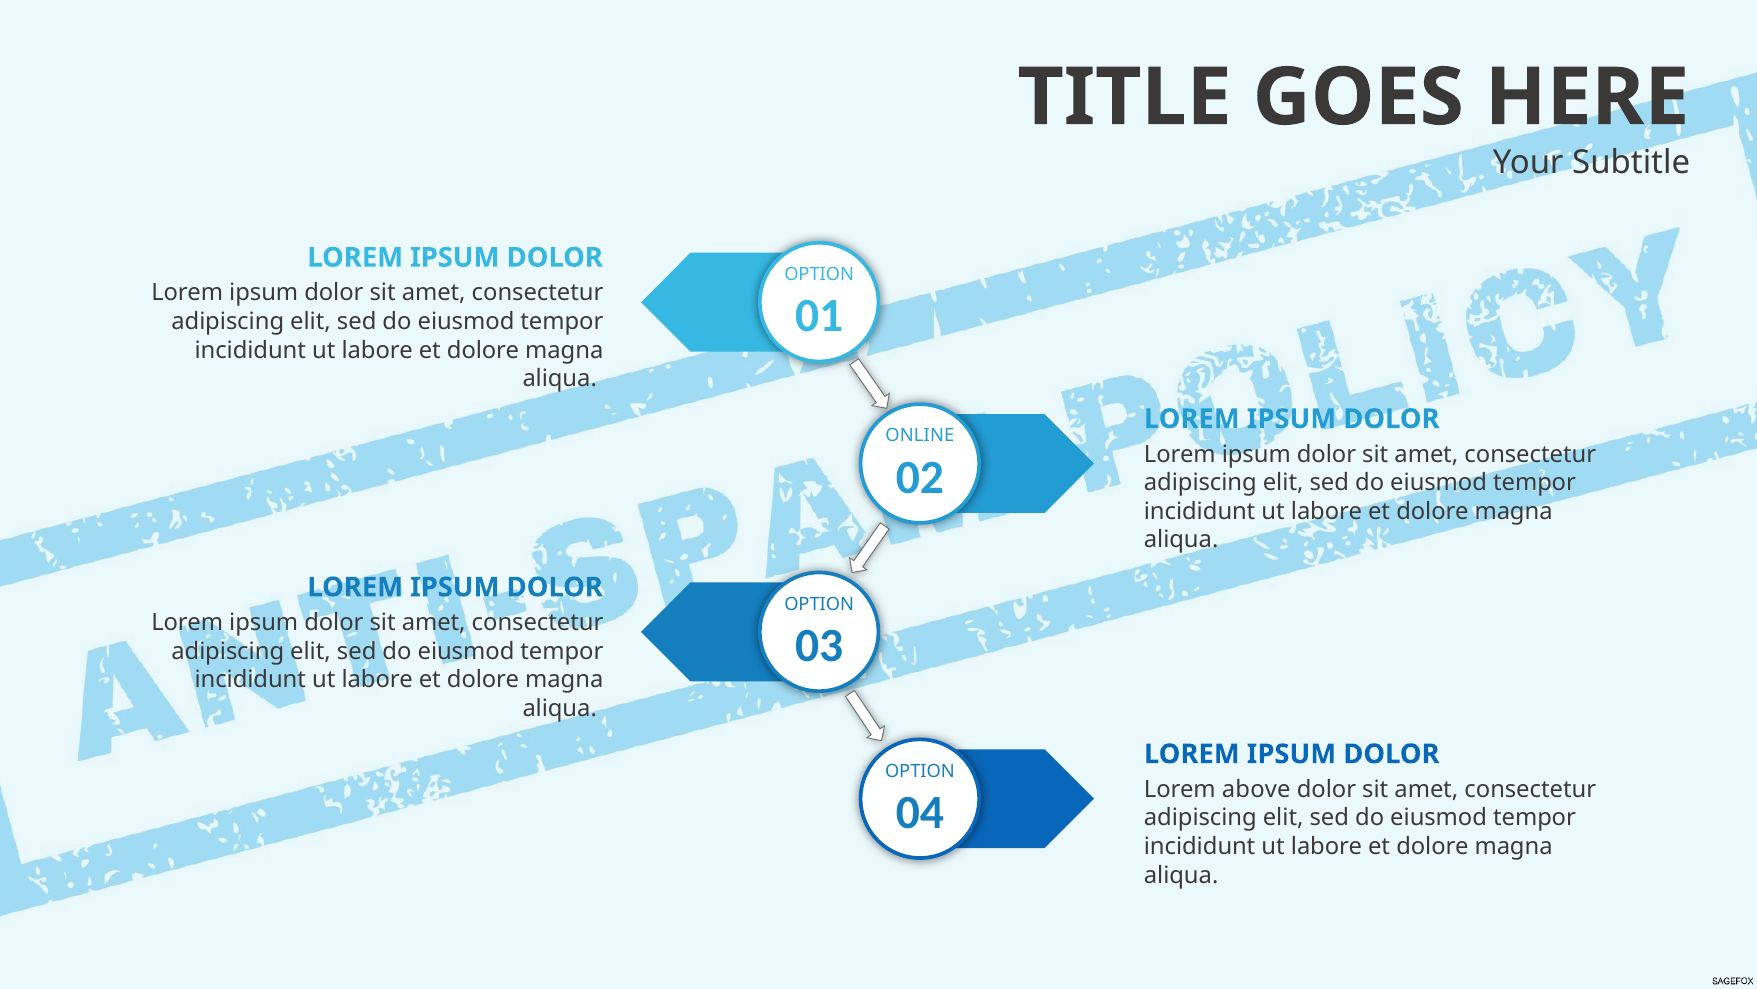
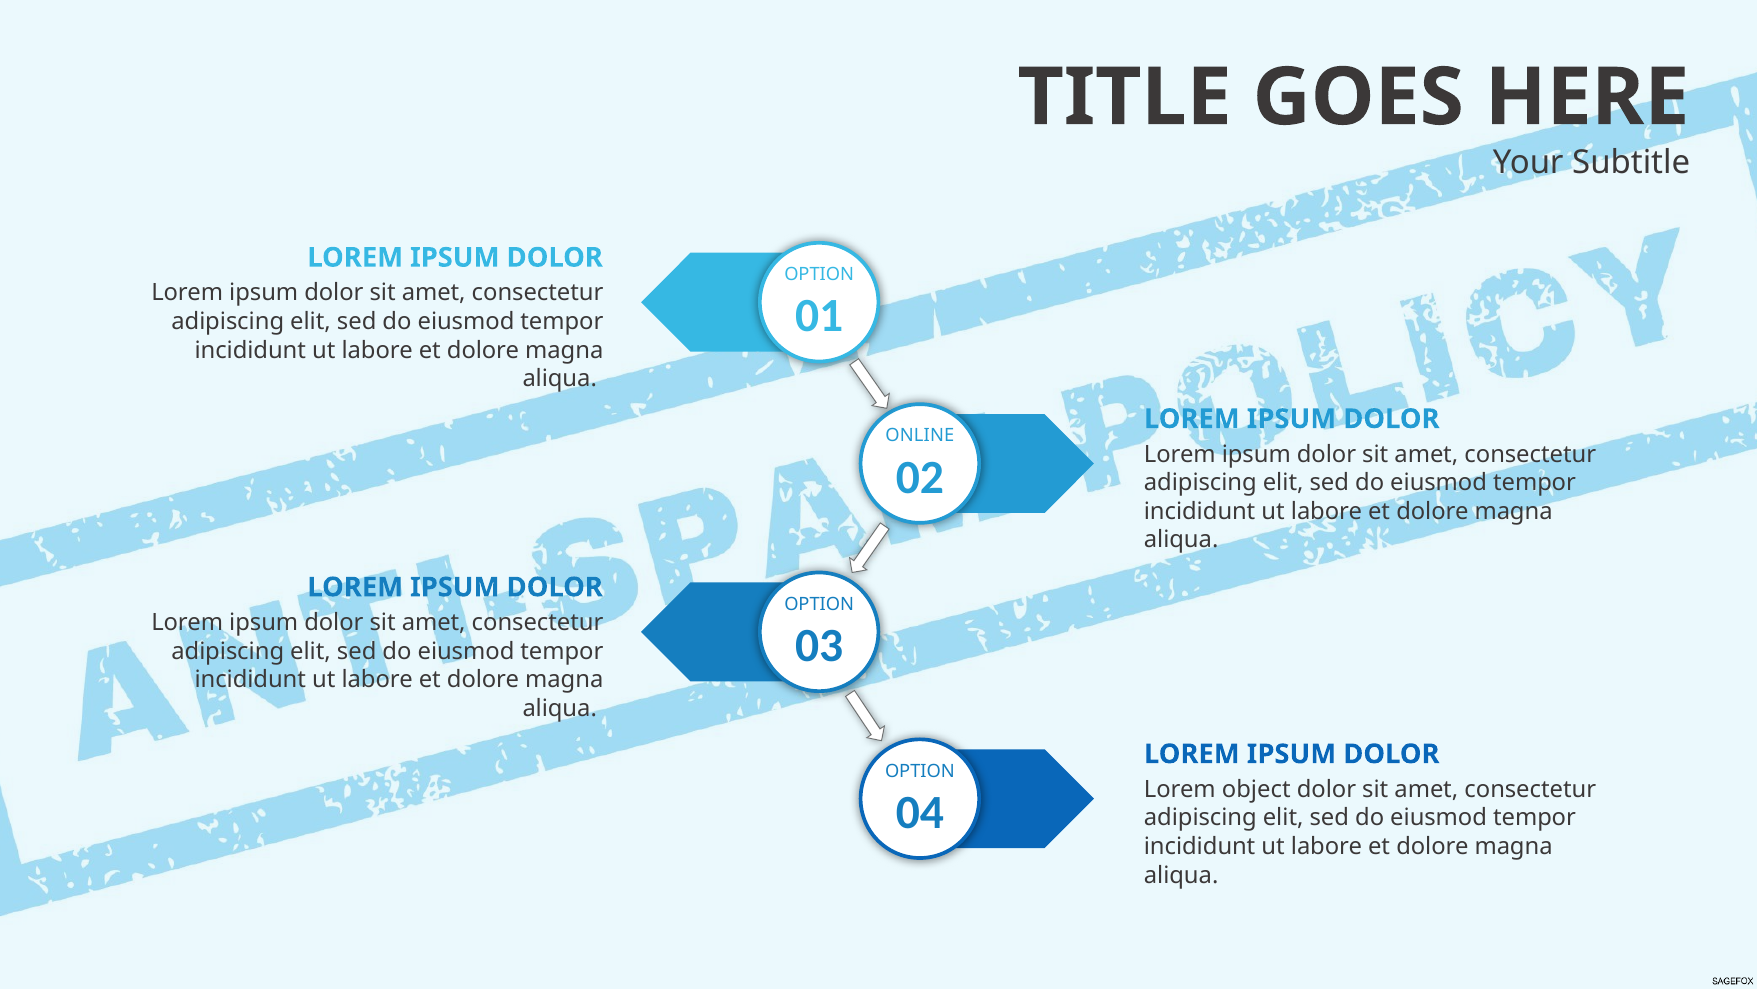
above: above -> object (1256, 789)
